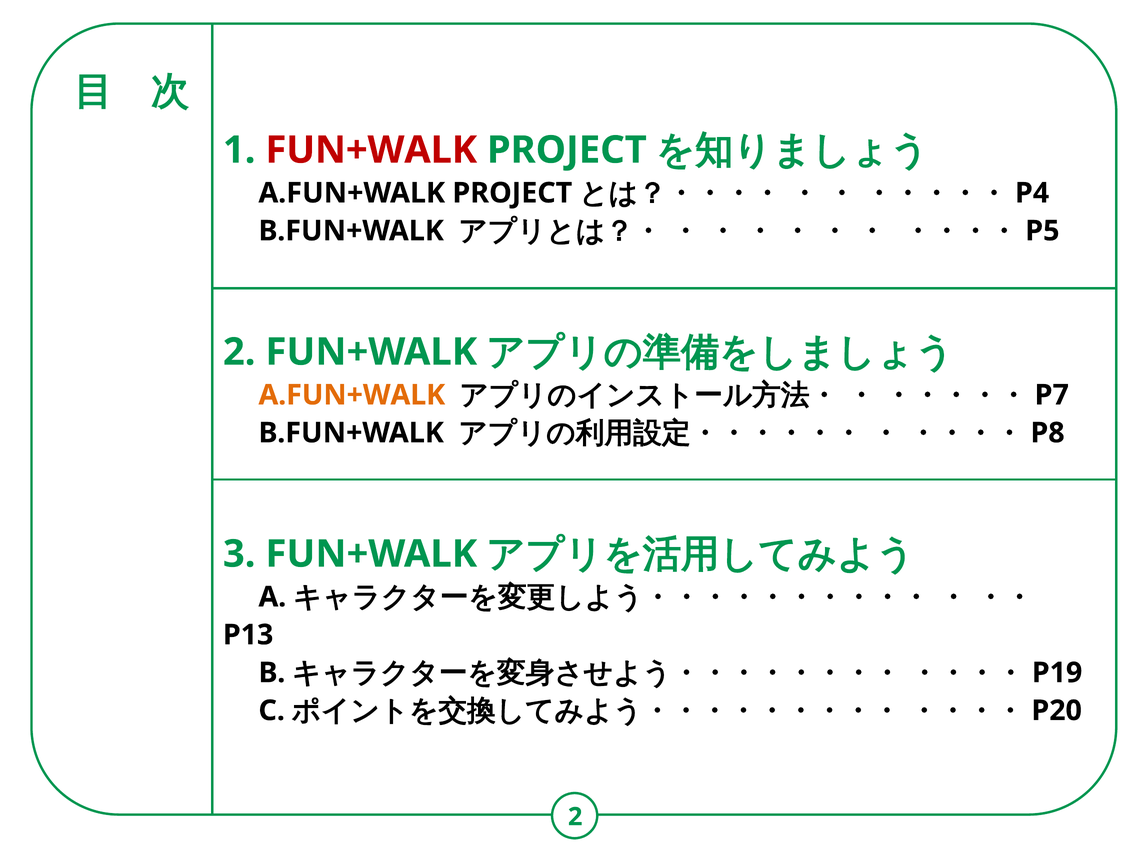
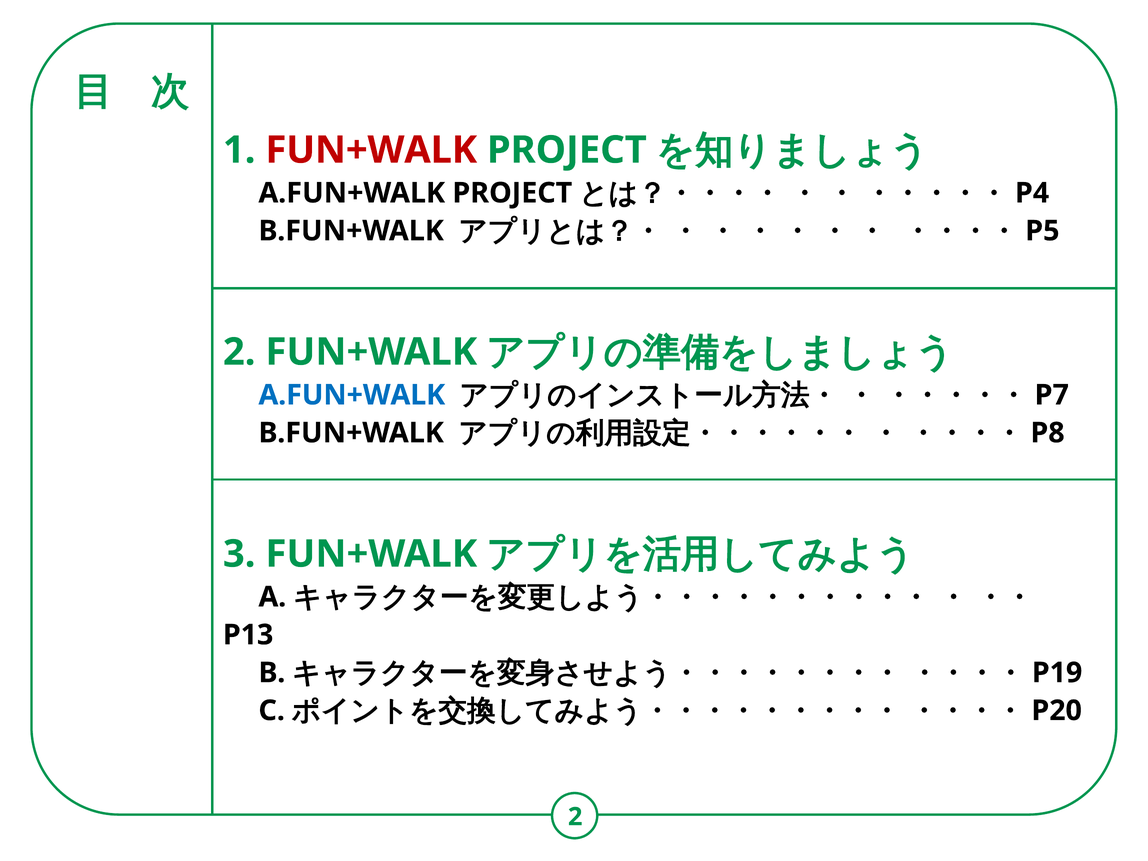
A.FUN+WALK colour: orange -> blue (352, 395)
